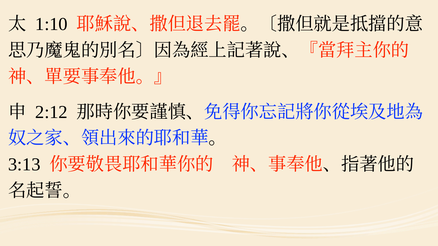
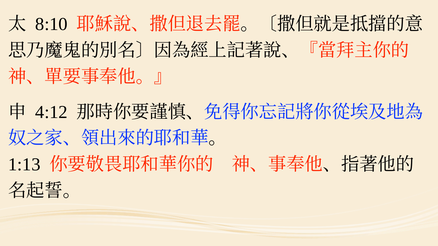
1:10: 1:10 -> 8:10 (51, 24)
2:12: 2:12 -> 4:12 (51, 112)
3:13: 3:13 -> 1:13 (24, 165)
